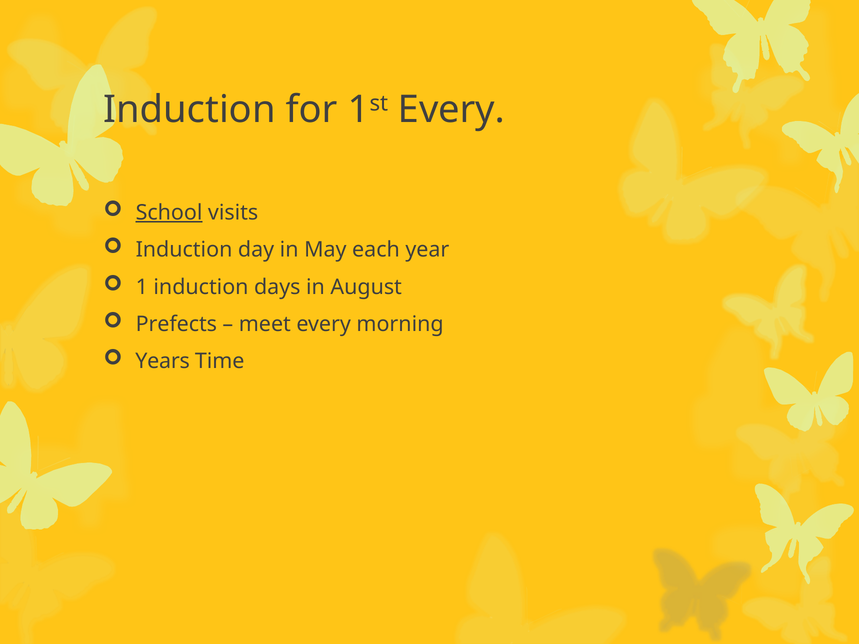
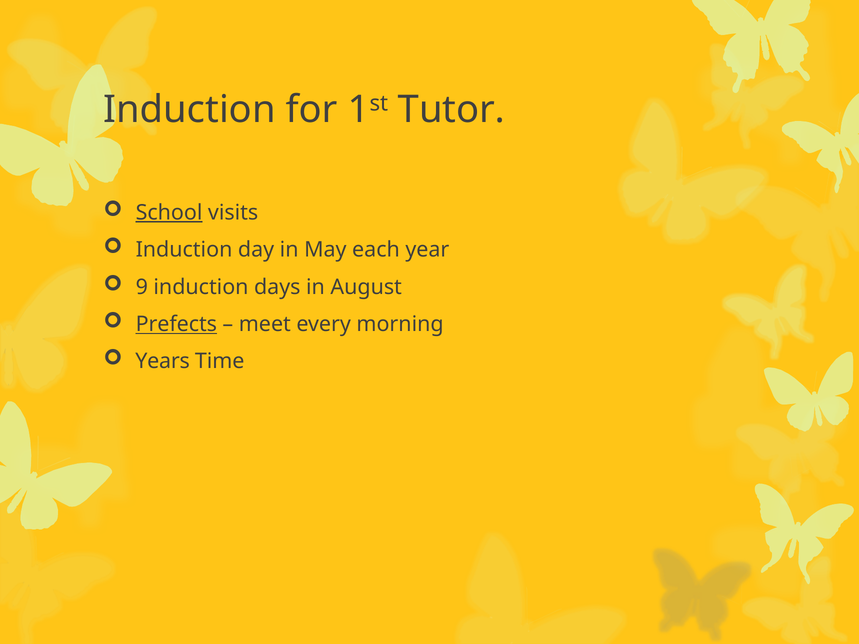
1st Every: Every -> Tutor (451, 110)
1: 1 -> 9 (142, 287)
Prefects underline: none -> present (176, 324)
